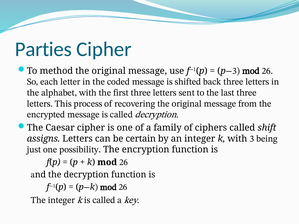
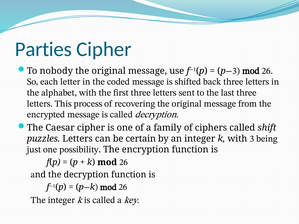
method: method -> nobody (56, 71)
assigns: assigns -> puzzles (43, 139)
